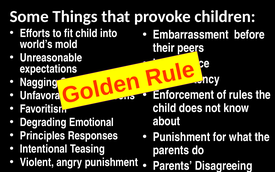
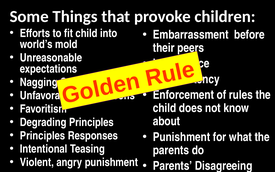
Degrading Emotional: Emotional -> Principles (91, 122)
